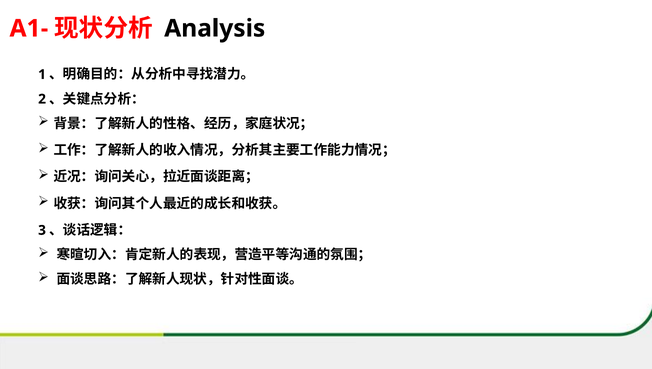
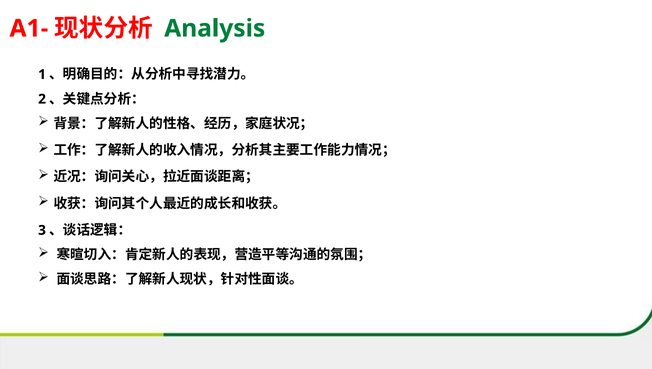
Analysis colour: black -> green (215, 28)
